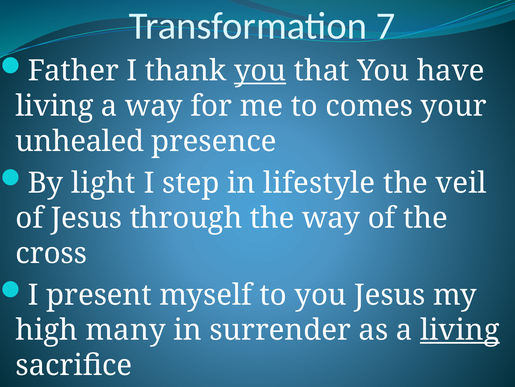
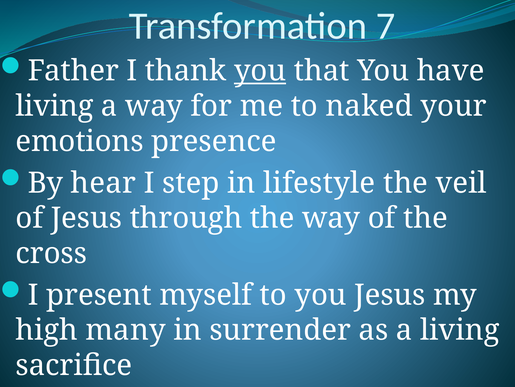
comes: comes -> naked (369, 106)
unhealed: unhealed -> emotions (80, 141)
light: light -> hear (103, 183)
living underline: present -> none (460, 330)
